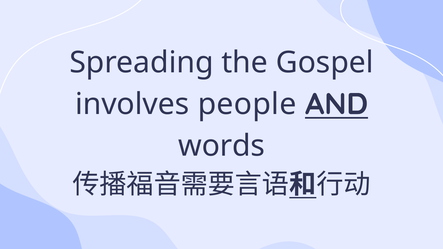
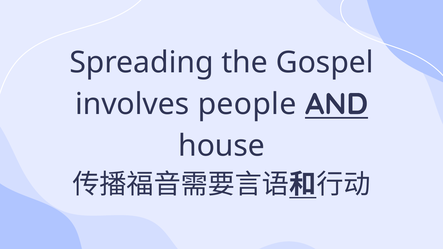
words: words -> house (222, 146)
